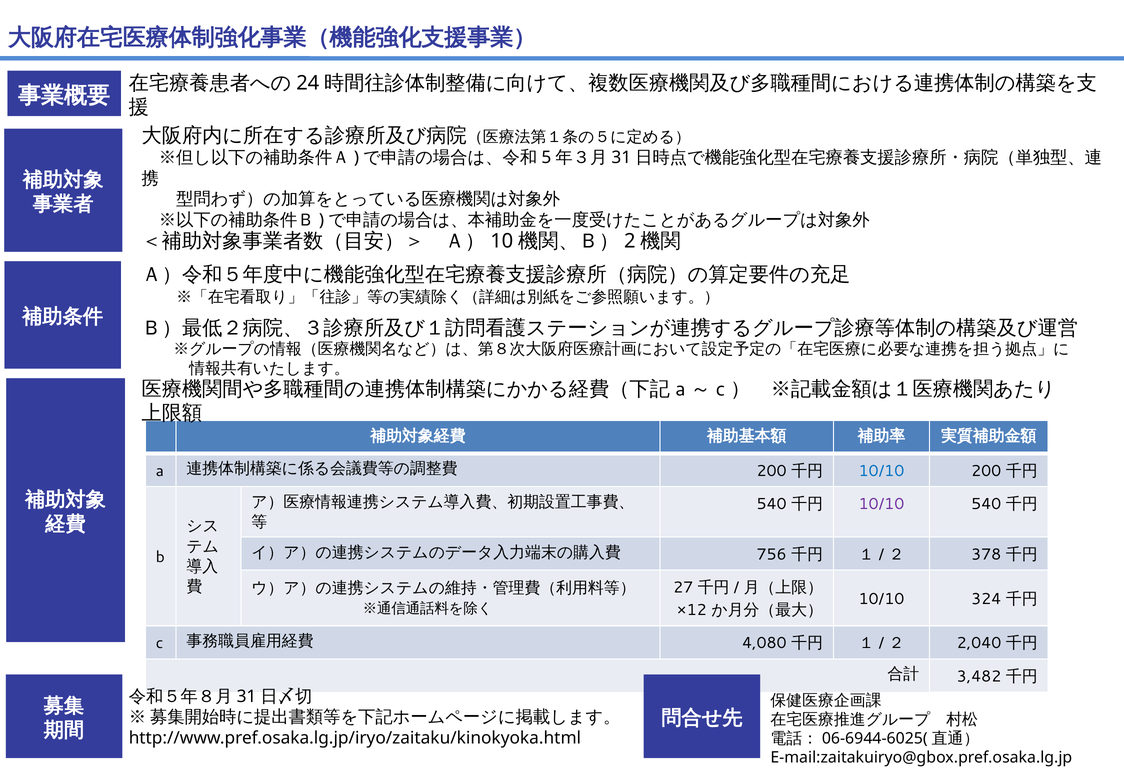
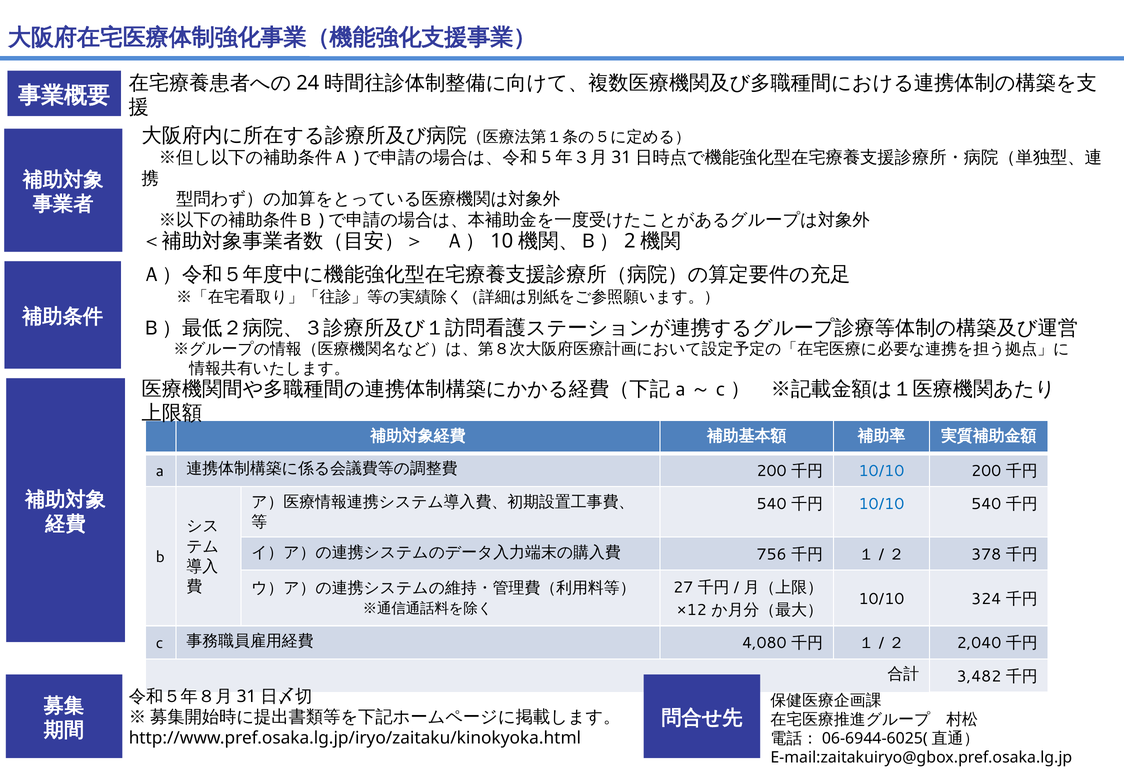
10/10 colour: purple -> blue (881, 504)
